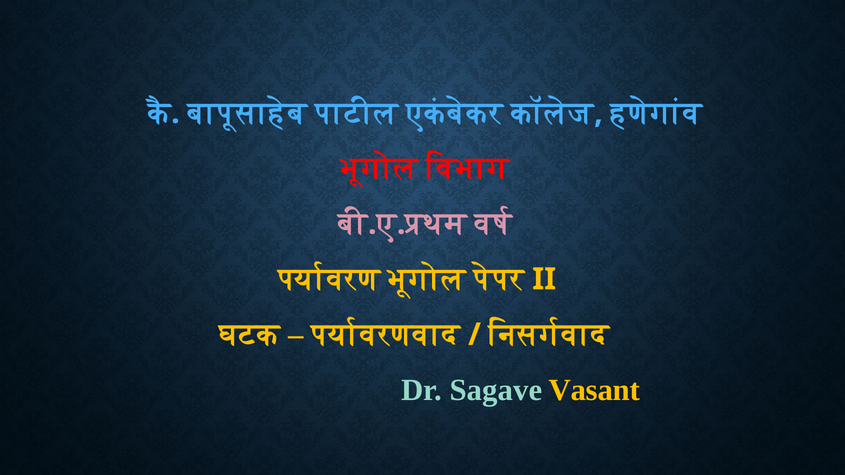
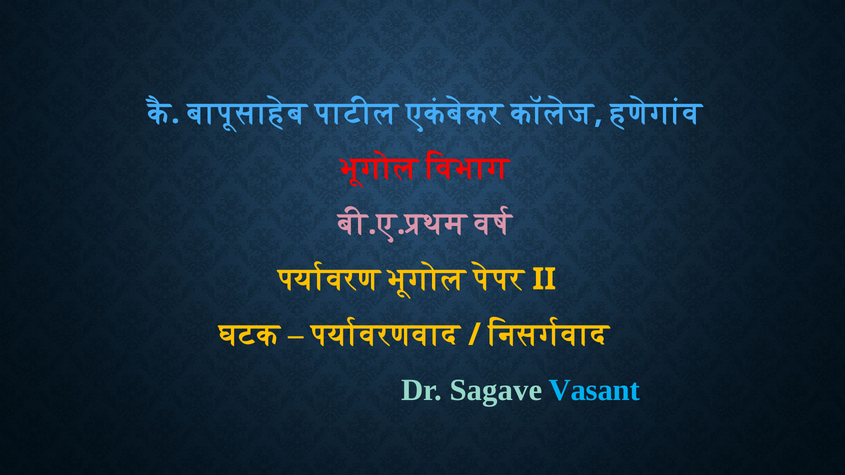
Vasant colour: yellow -> light blue (594, 390)
